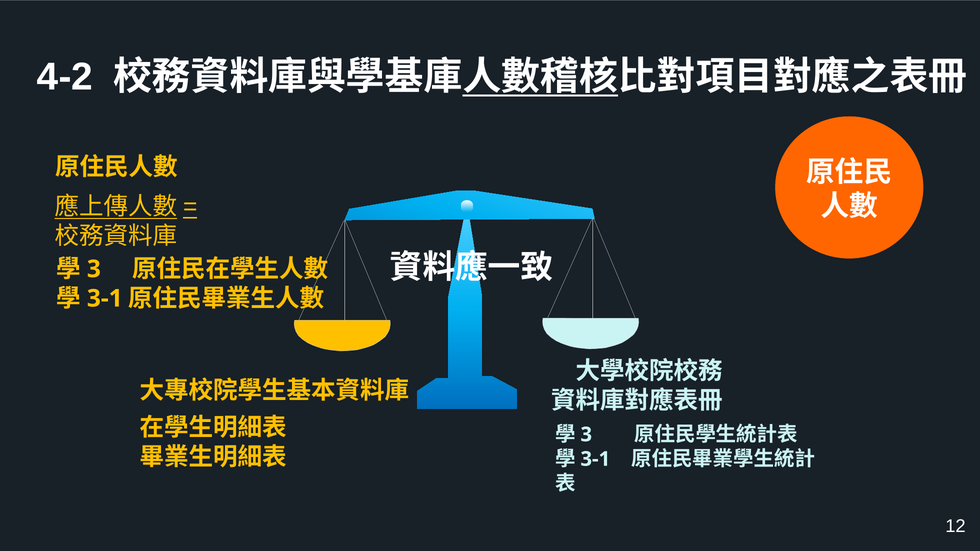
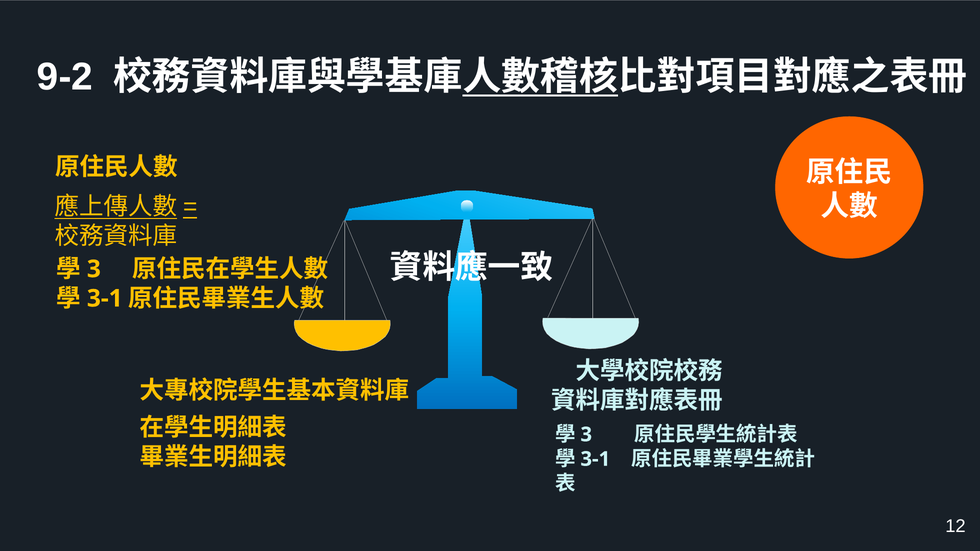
4-2: 4-2 -> 9-2 (65, 77)
